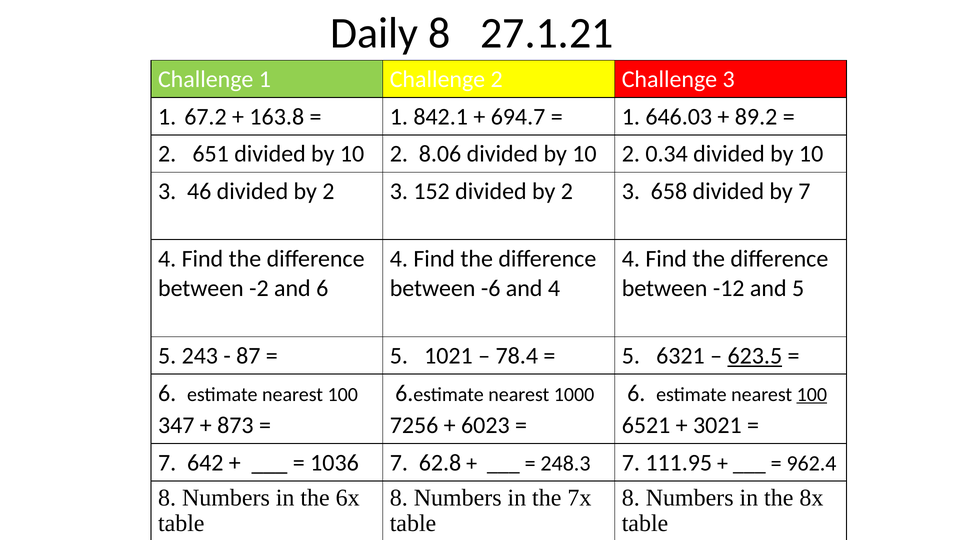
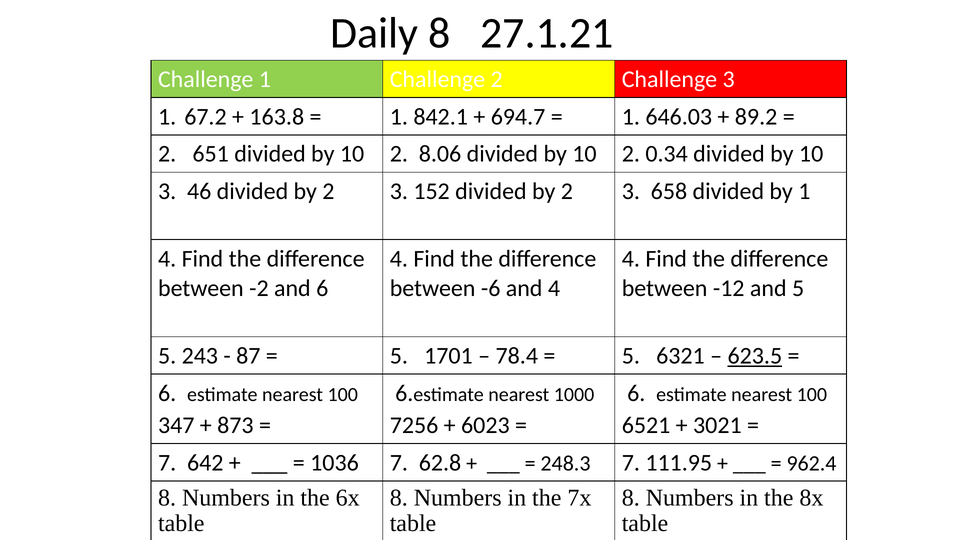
by 7: 7 -> 1 (804, 191)
1021: 1021 -> 1701 (448, 355)
100 underline: present -> none (812, 394)
